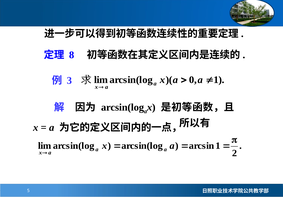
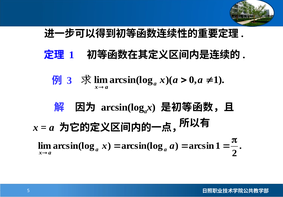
8: 8 -> 1 (72, 55)
